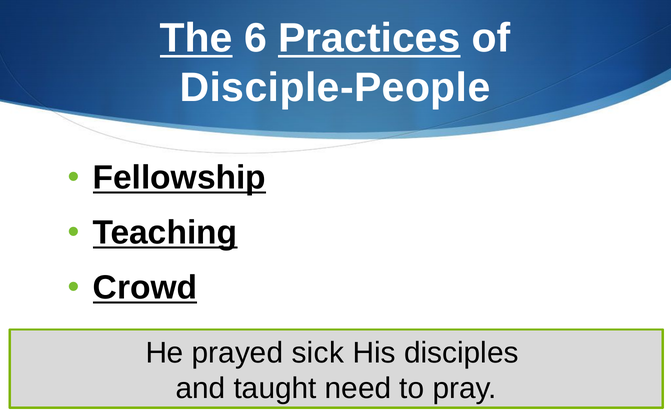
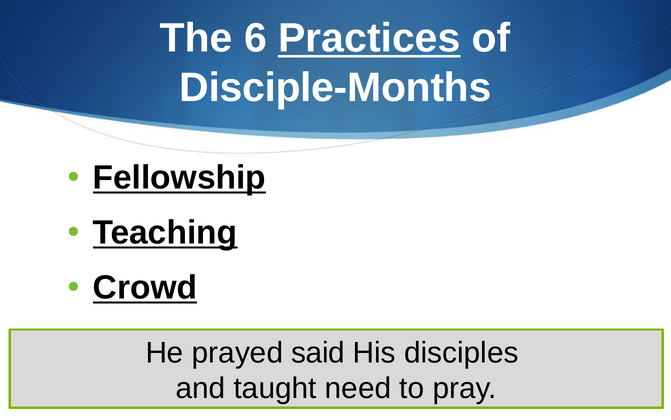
The underline: present -> none (196, 38)
Disciple-People: Disciple-People -> Disciple-Months (335, 88)
sick: sick -> said (318, 352)
